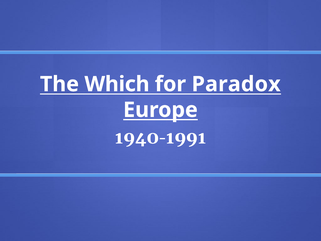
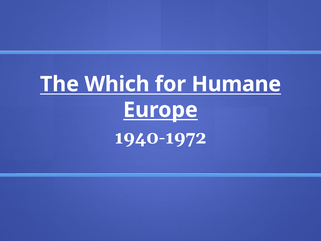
Paradox: Paradox -> Humane (236, 84)
1940-1991: 1940-1991 -> 1940-1972 (161, 137)
